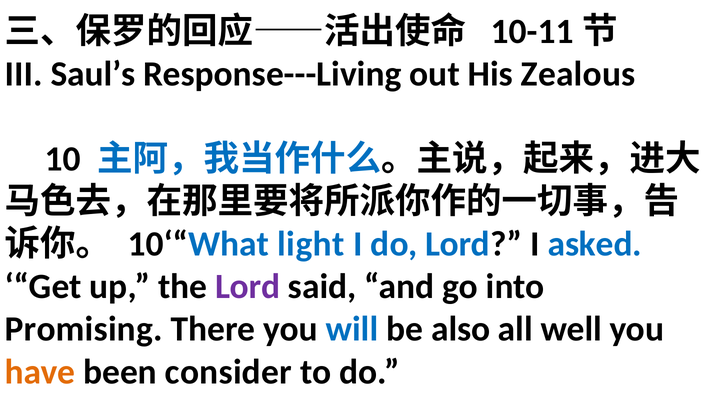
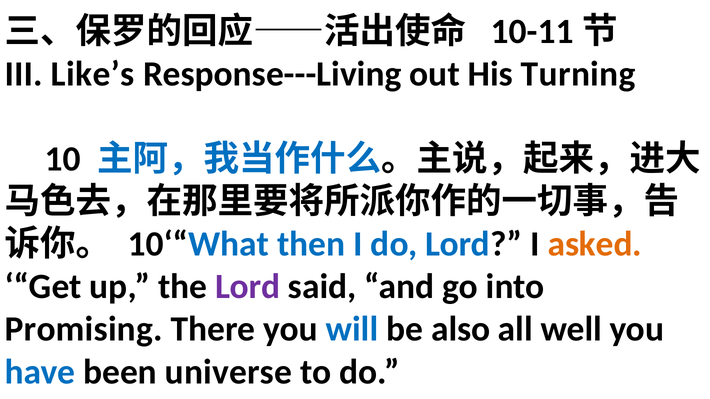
Saul’s: Saul’s -> Like’s (93, 74)
Zealous: Zealous -> Turning (578, 74)
light: light -> then (311, 244)
asked colour: blue -> orange (595, 244)
have colour: orange -> blue (40, 372)
consider: consider -> universe (228, 372)
